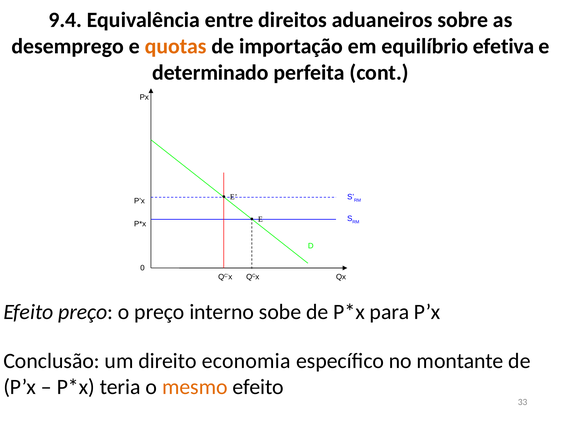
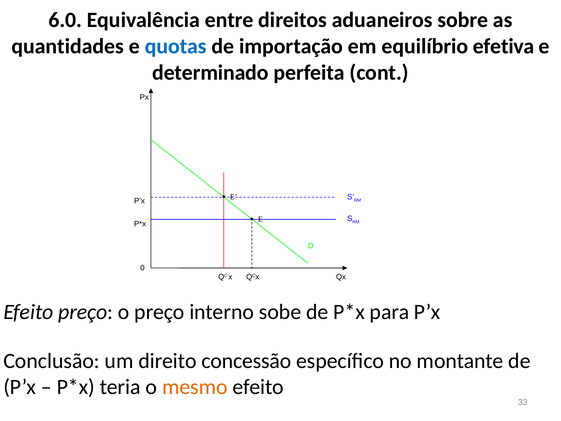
9.4: 9.4 -> 6.0 (65, 20)
desemprego: desemprego -> quantidades (68, 46)
quotas colour: orange -> blue (176, 46)
economia: economia -> concessão (246, 361)
